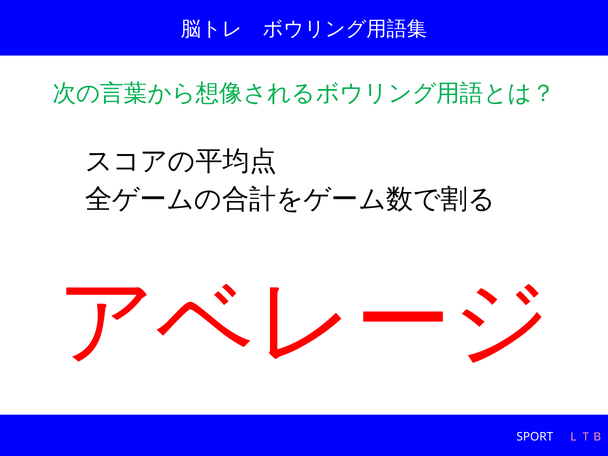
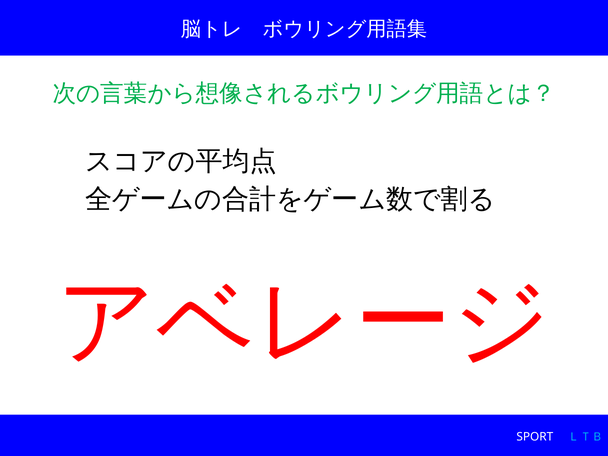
ＬＴＢ colour: pink -> light blue (586, 437)
